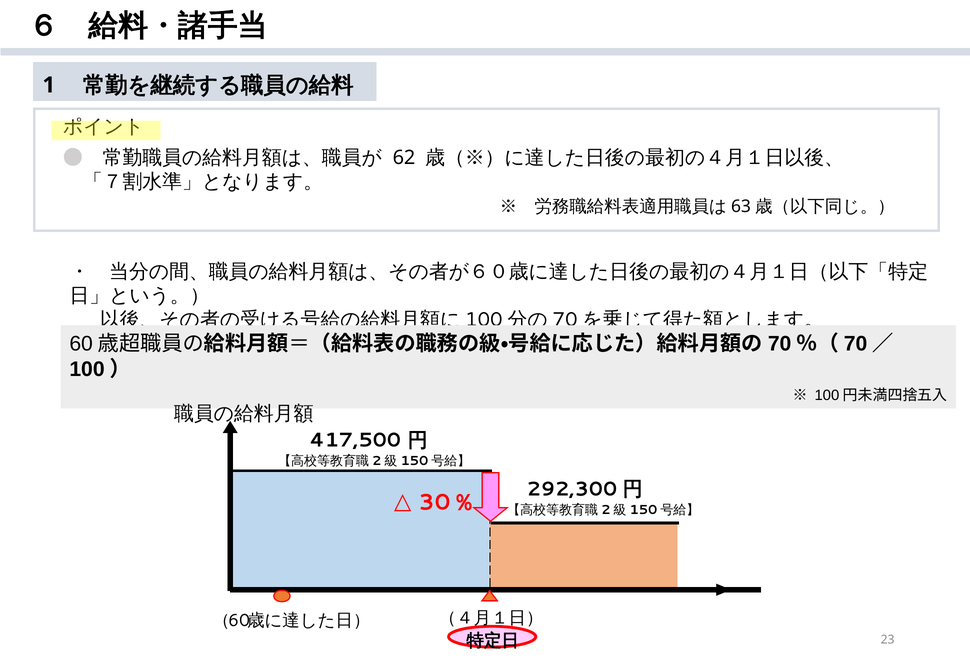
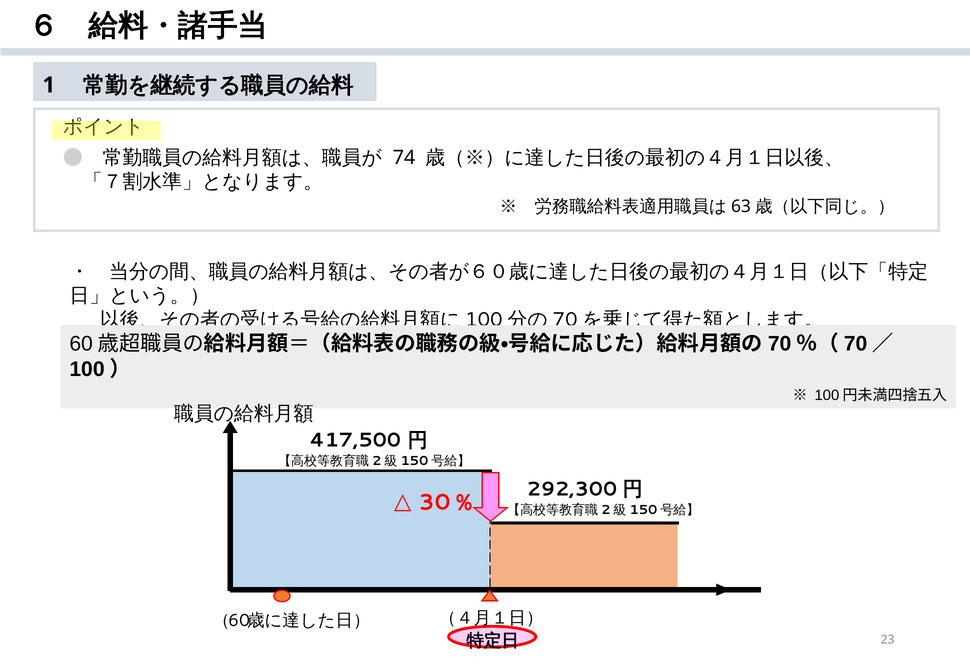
62: 62 -> 74 (404, 158)
